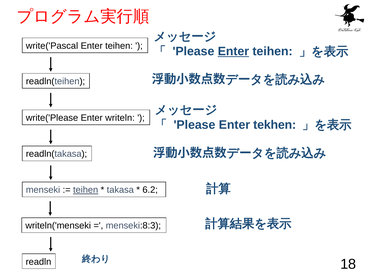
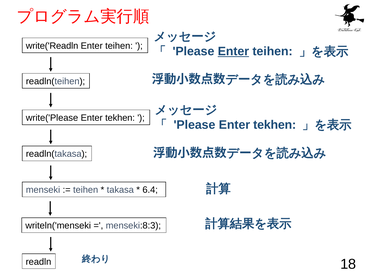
write('Pascal: write('Pascal -> write('Readln (52, 46)
write('Please Enter writeln: writeln -> tekhen (120, 118)
teihen underline: present -> none (86, 190)
6.2: 6.2 -> 6.4 (150, 190)
